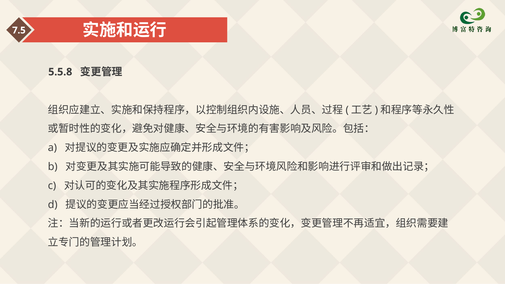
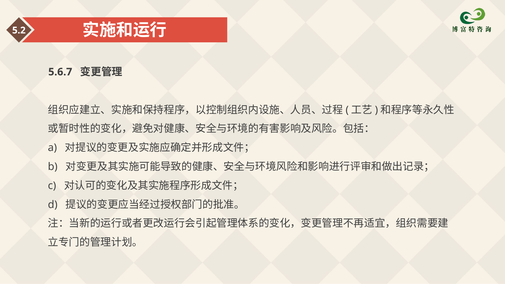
7.5: 7.5 -> 5.2 (19, 30)
5.5.8: 5.5.8 -> 5.6.7 (60, 72)
